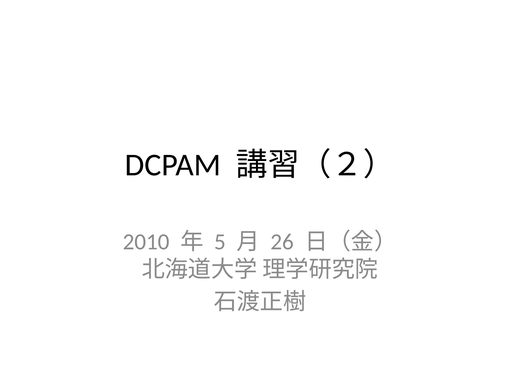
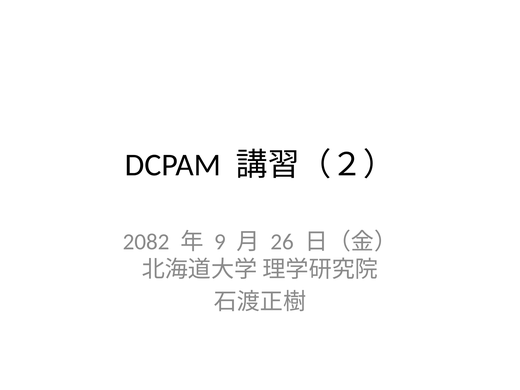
2010: 2010 -> 2082 (146, 242)
5: 5 -> 9 (220, 242)
